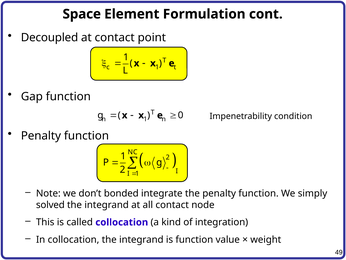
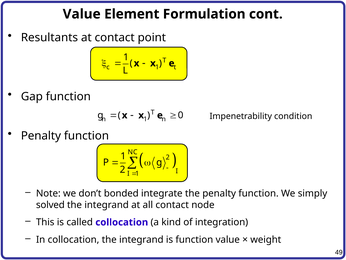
Space: Space -> Value (82, 14)
Decoupled: Decoupled -> Resultants (49, 38)
